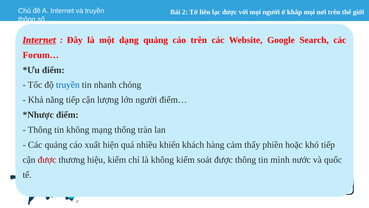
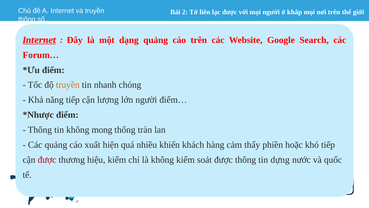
truyền colour: blue -> orange (68, 85)
mạng: mạng -> mong (102, 130)
mình: mình -> dựng (280, 159)
